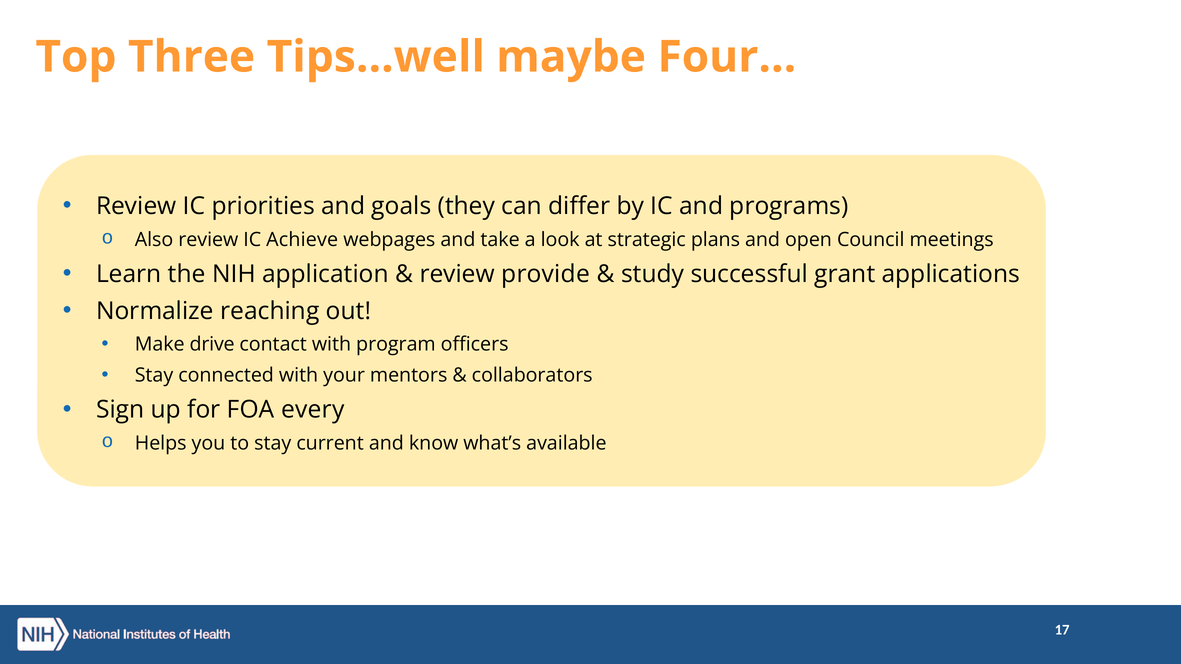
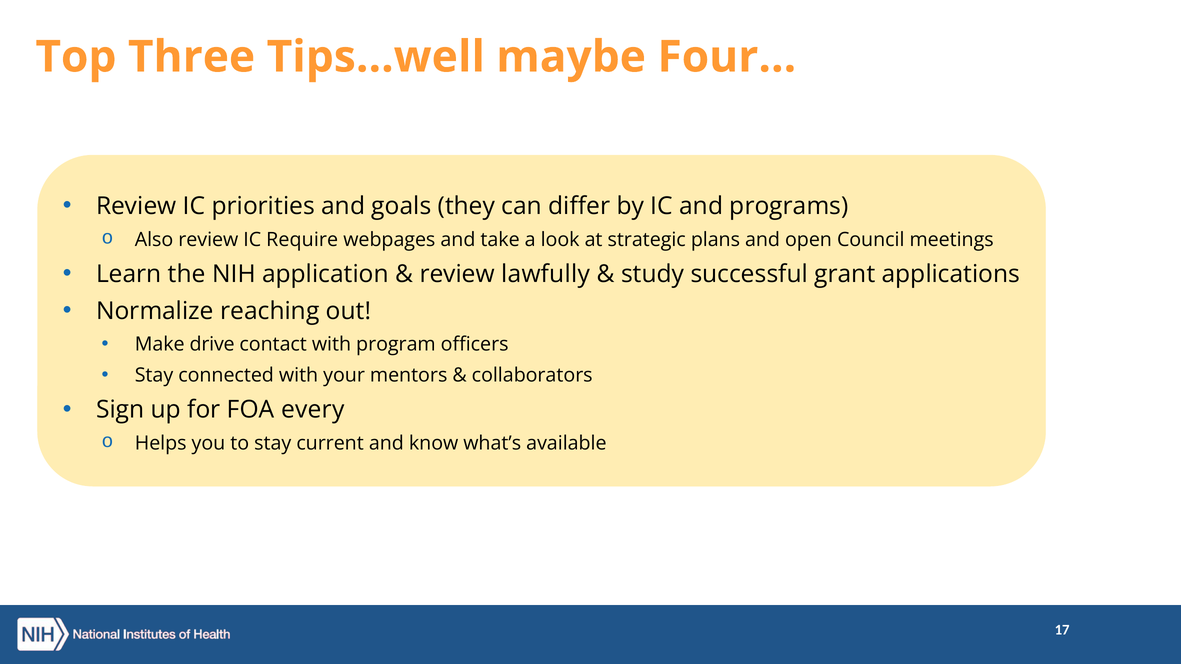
Achieve: Achieve -> Require (302, 240)
provide: provide -> lawfully (546, 274)
